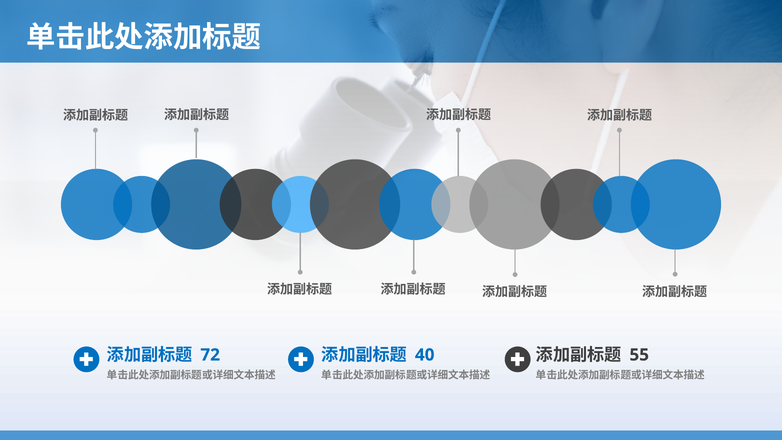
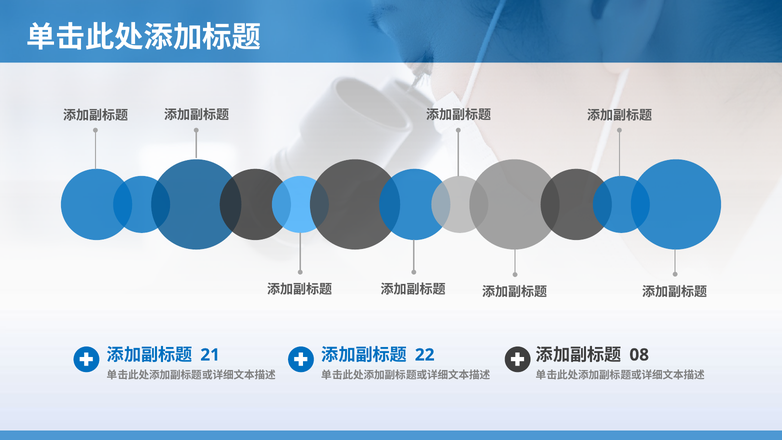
72: 72 -> 21 (210, 355)
40: 40 -> 22 (425, 355)
55: 55 -> 08 (639, 355)
